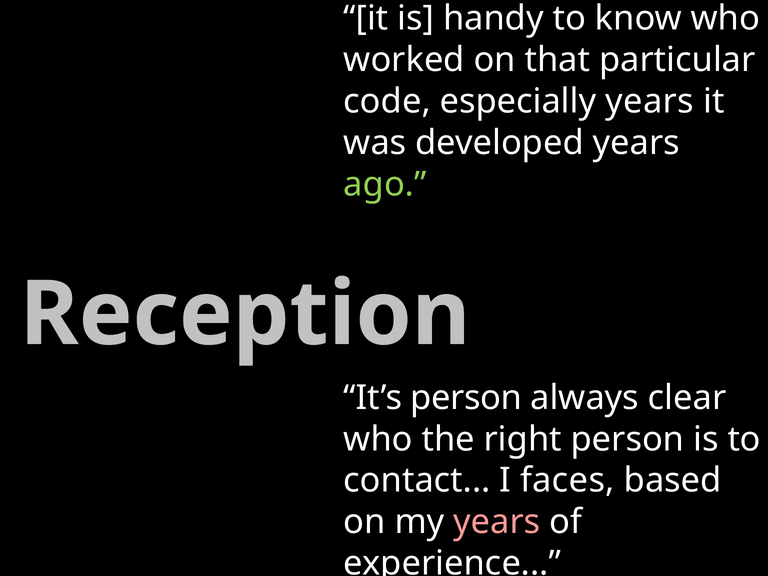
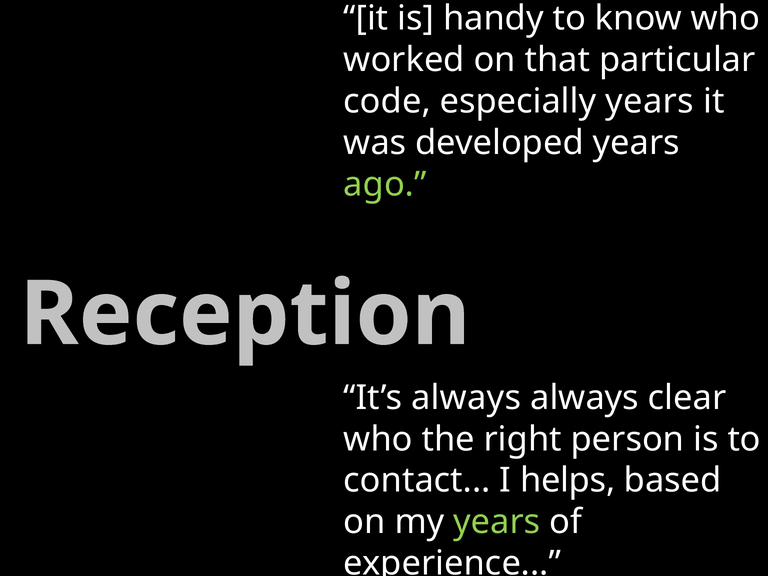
It’s person: person -> always (466, 398)
faces: faces -> helps (568, 481)
years colour: pink -> light green (497, 522)
